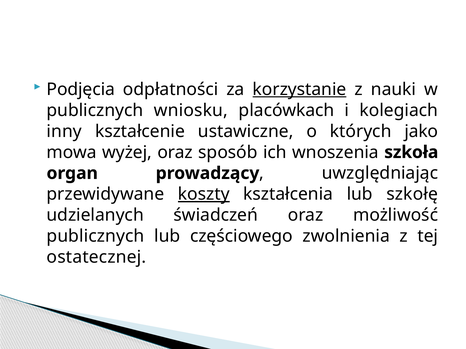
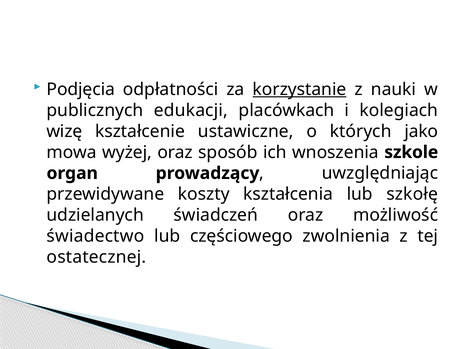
wniosku: wniosku -> edukacji (191, 110)
inny: inny -> wizę (64, 131)
szkoła: szkoła -> szkole (411, 152)
koszty underline: present -> none (204, 194)
publicznych: publicznych -> świadectwo (95, 236)
